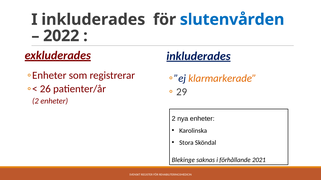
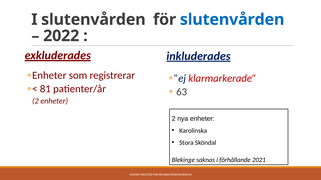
I inkluderades: inkluderades -> slutenvården (93, 20)
klarmarkerade colour: orange -> red (222, 79)
26: 26 -> 81 (45, 89)
29: 29 -> 63 (182, 92)
